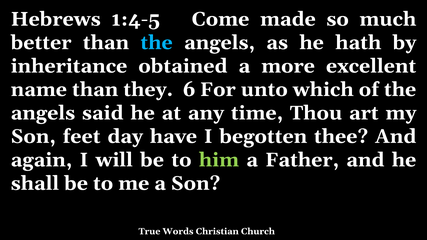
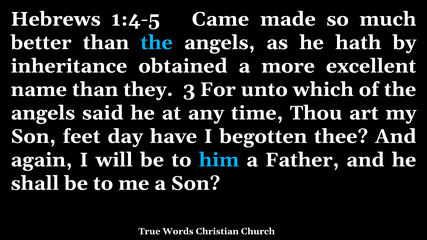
Come: Come -> Came (220, 19)
6: 6 -> 3 (189, 90)
him colour: light green -> light blue (219, 160)
